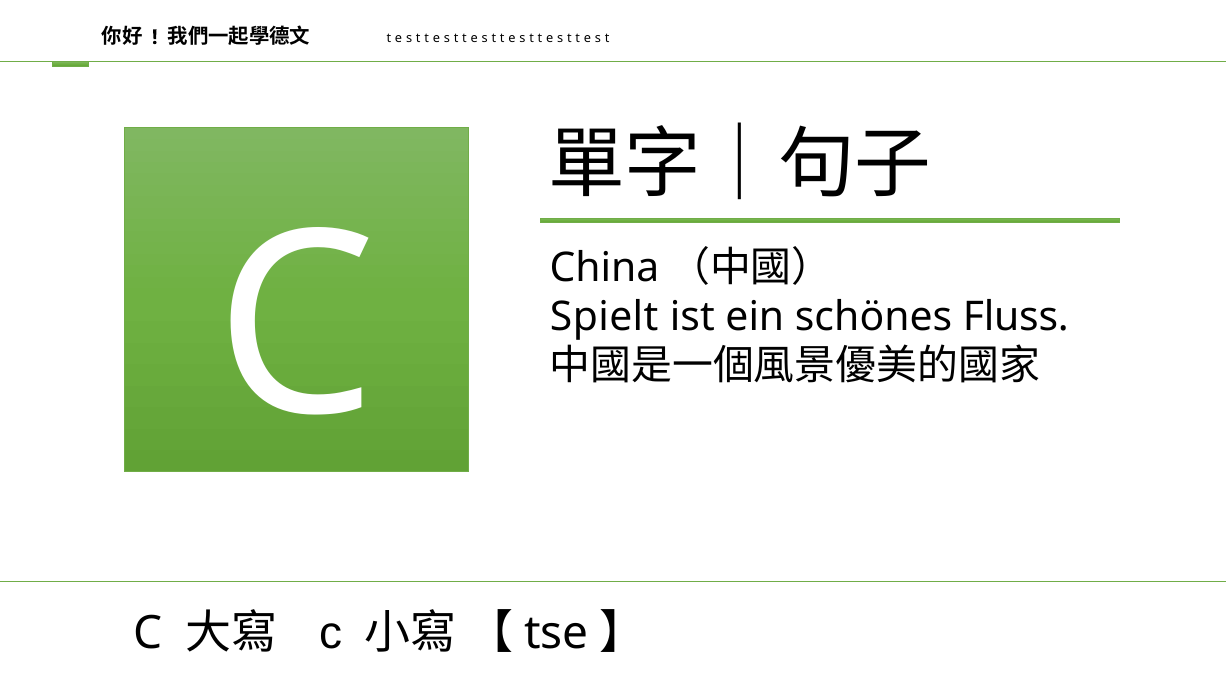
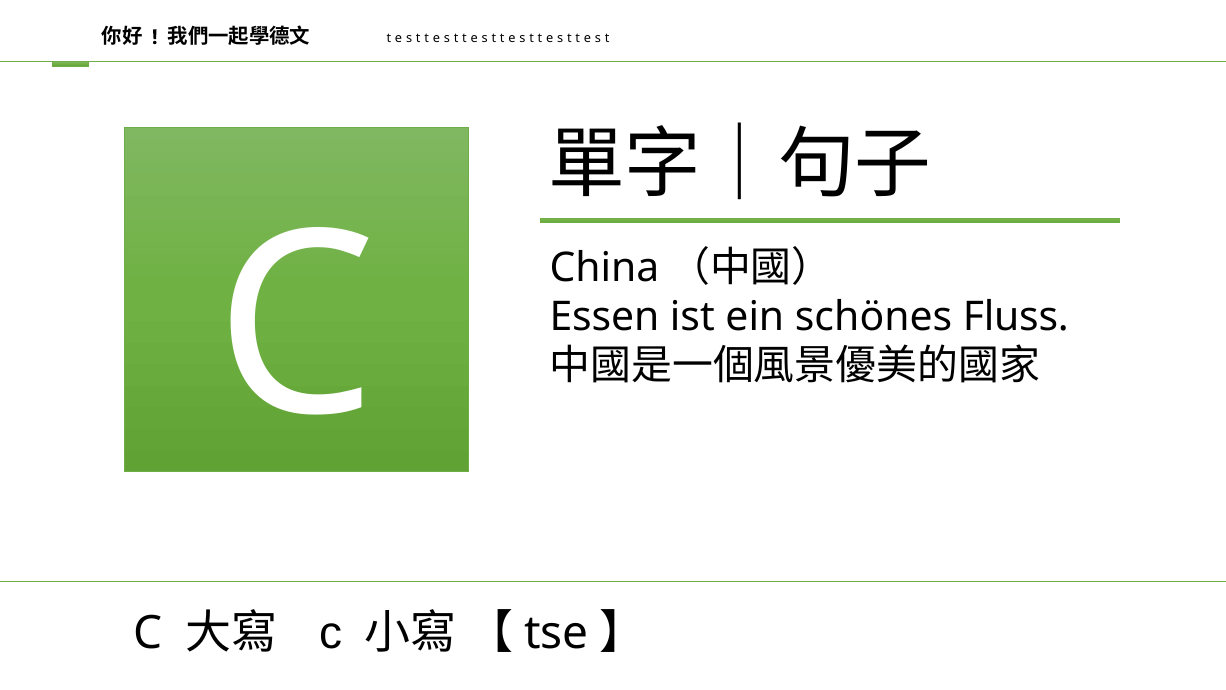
Spielt: Spielt -> Essen (604, 317)
